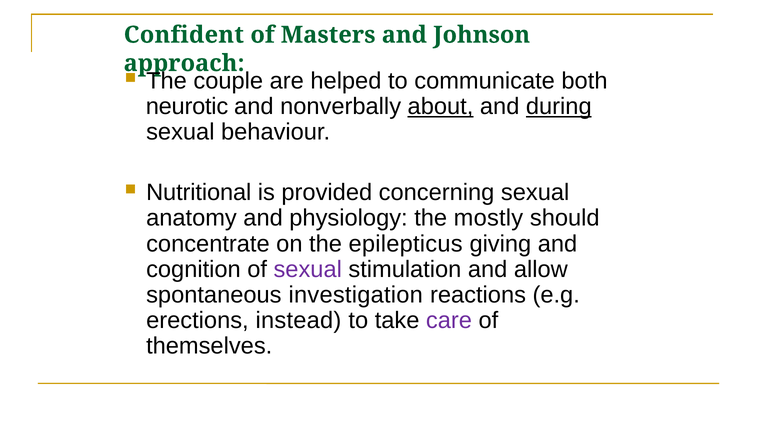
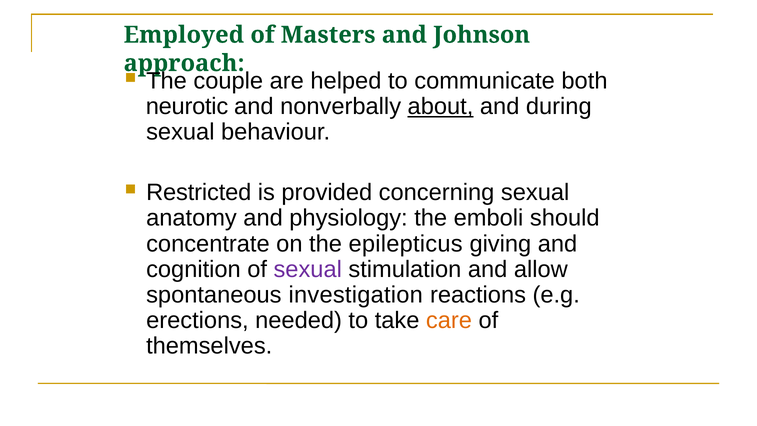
Confident: Confident -> Employed (184, 35)
during underline: present -> none (559, 106)
Nutritional: Nutritional -> Restricted (199, 192)
mostly: mostly -> emboli (489, 218)
instead: instead -> needed (299, 320)
care colour: purple -> orange (449, 320)
